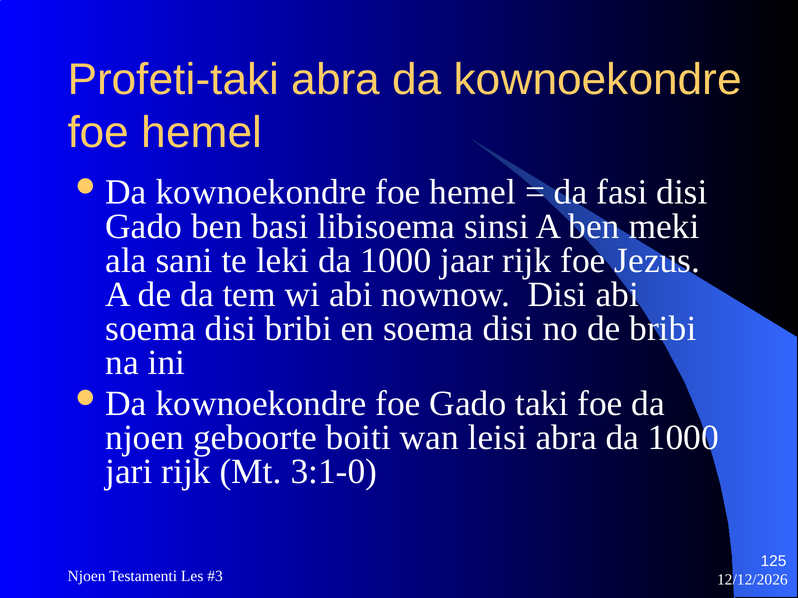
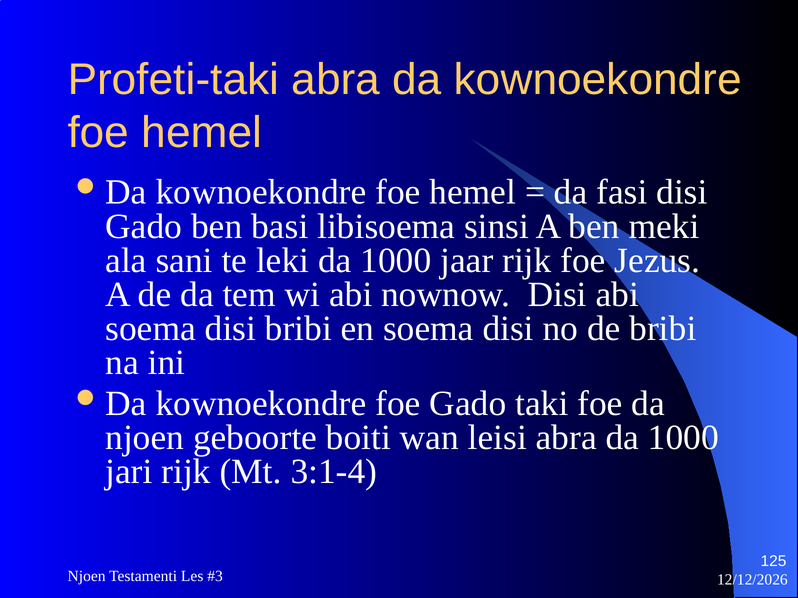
3:1-0: 3:1-0 -> 3:1-4 (334, 472)
